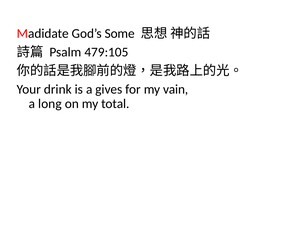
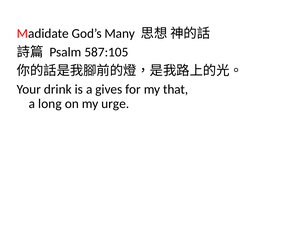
Some: Some -> Many (120, 33)
479:105: 479:105 -> 587:105 (106, 52)
vain: vain -> that (176, 89)
total: total -> urge (115, 103)
